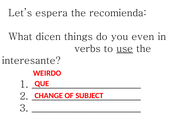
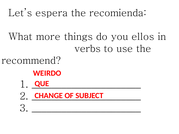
dicen: dicen -> more (48, 37)
even: even -> ellos (143, 37)
use underline: present -> none (125, 49)
interesante: interesante -> recommend (31, 61)
